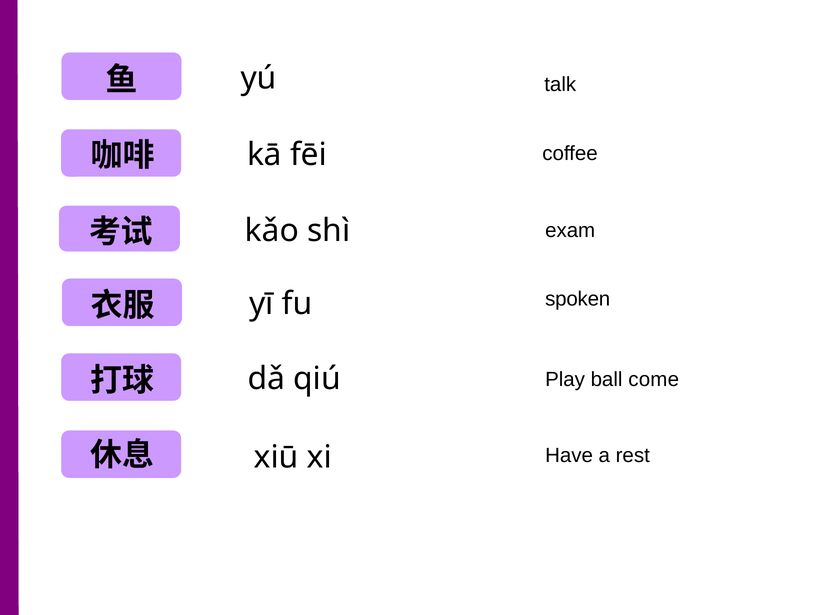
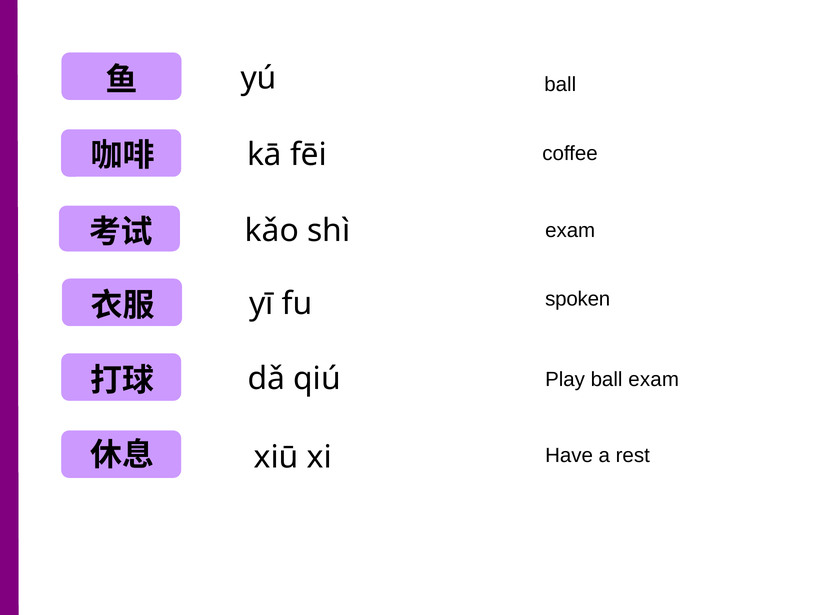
talk: talk -> ball (560, 84)
ball come: come -> exam (654, 380)
